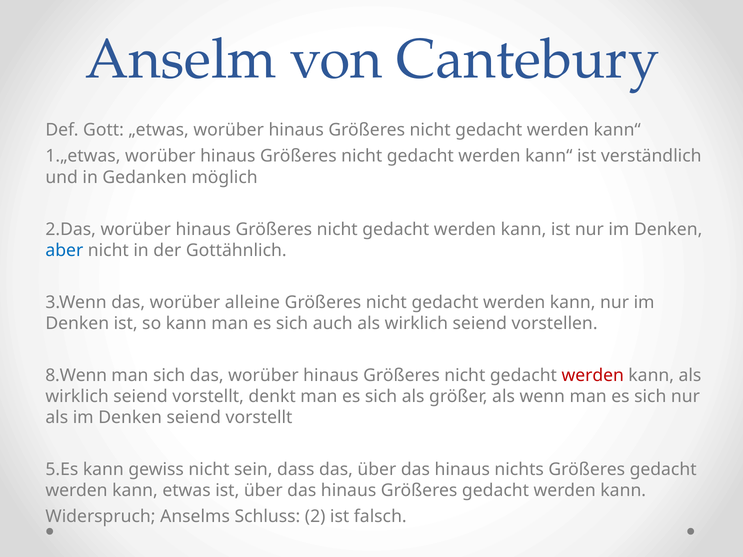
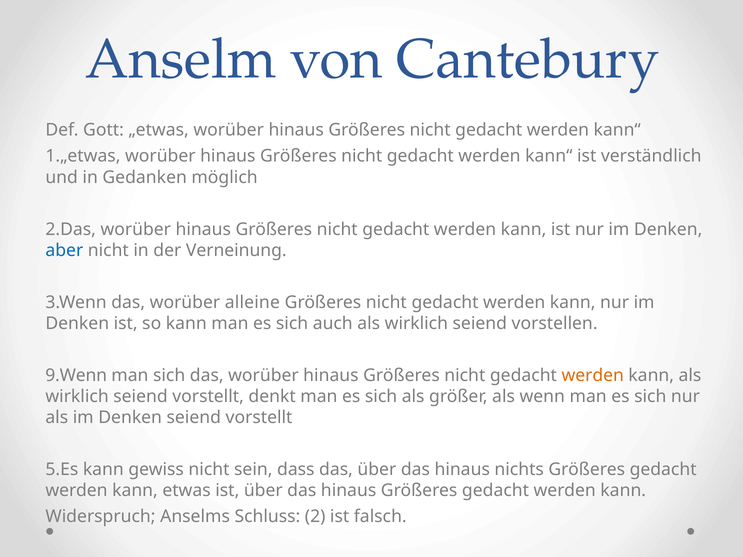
Gottähnlich: Gottähnlich -> Verneinung (236, 250)
8.Wenn: 8.Wenn -> 9.Wenn (76, 375)
werden colour: red -> orange (593, 375)
